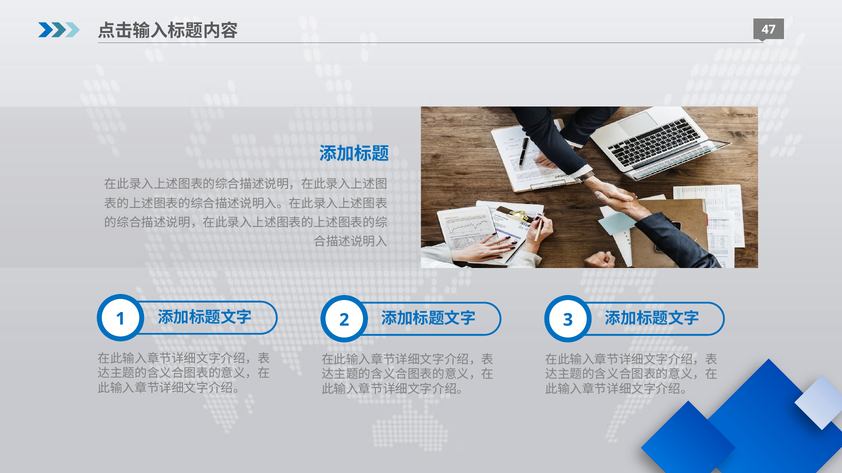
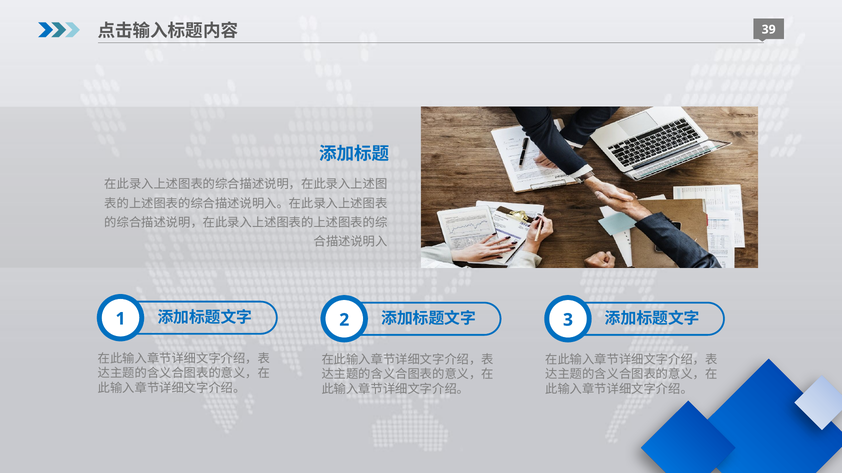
47: 47 -> 39 (769, 30)
